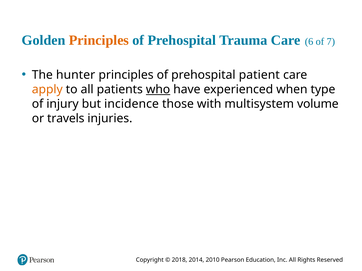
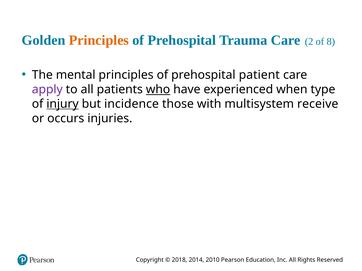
6: 6 -> 2 (309, 42)
7: 7 -> 8 (331, 42)
hunter: hunter -> mental (76, 75)
apply colour: orange -> purple (47, 90)
injury underline: none -> present (63, 104)
volume: volume -> receive (318, 104)
travels: travels -> occurs (66, 118)
